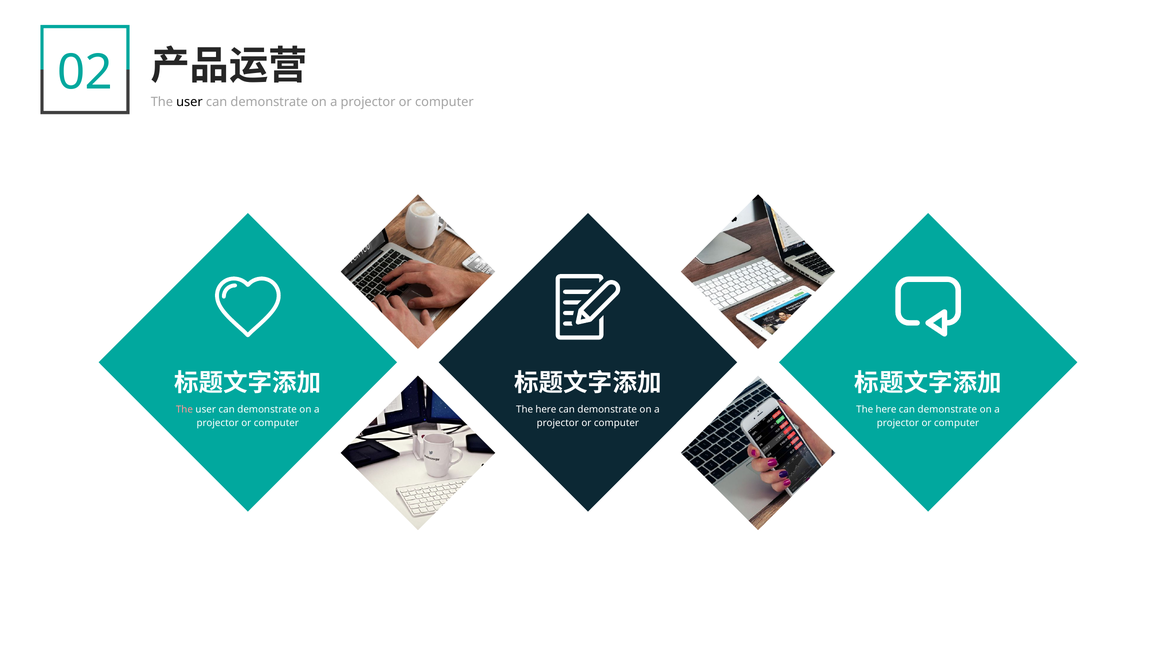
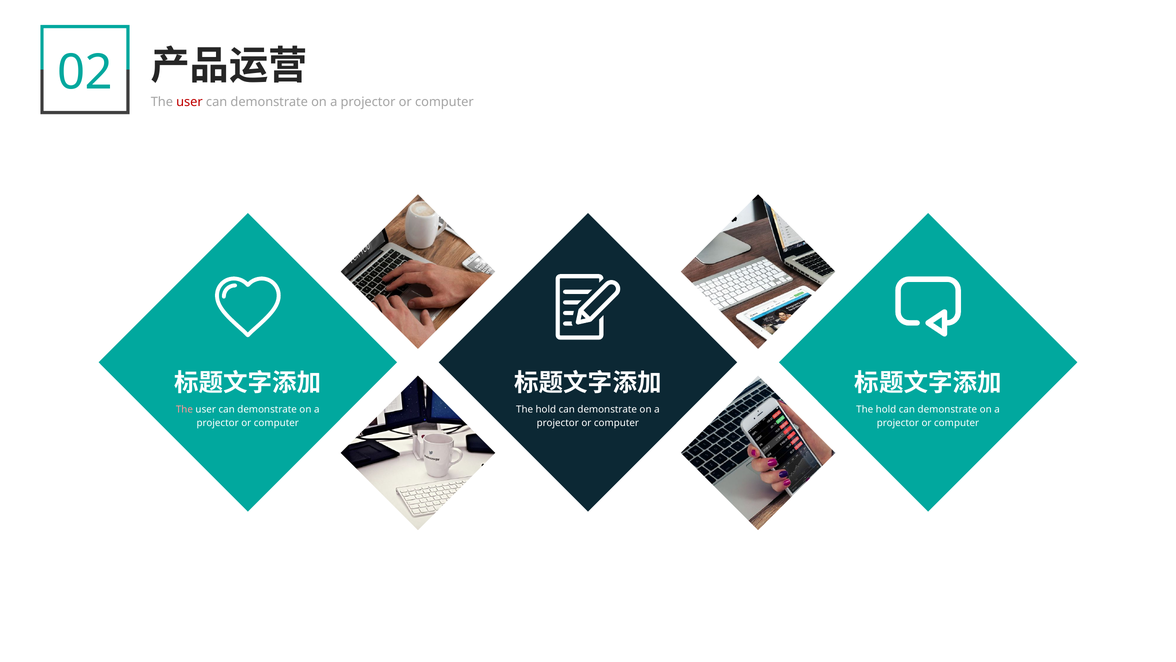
user colour: black -> red (189, 102)
here: here -> hold (546, 409)
here: here -> hold (886, 409)
